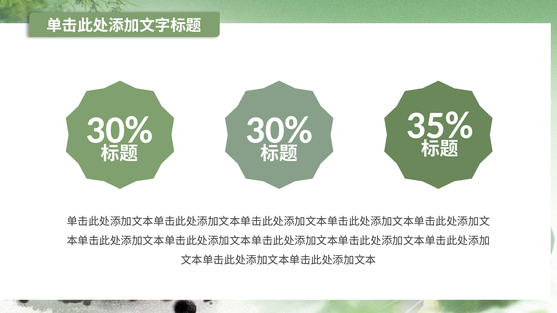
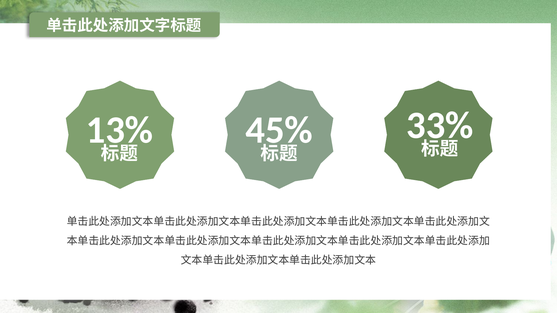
35%: 35% -> 33% (440, 126)
30%: 30% -> 13% (119, 130)
30%: 30% -> 45% (279, 130)
